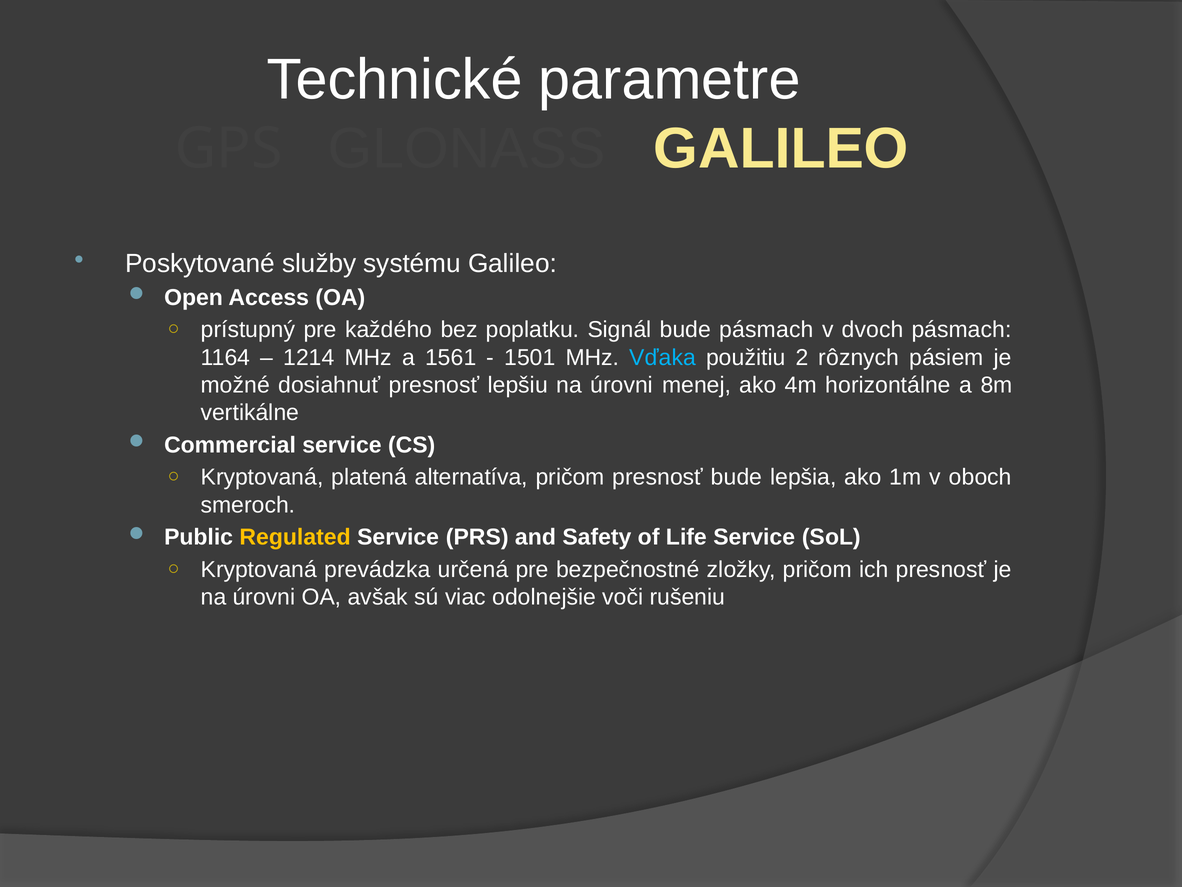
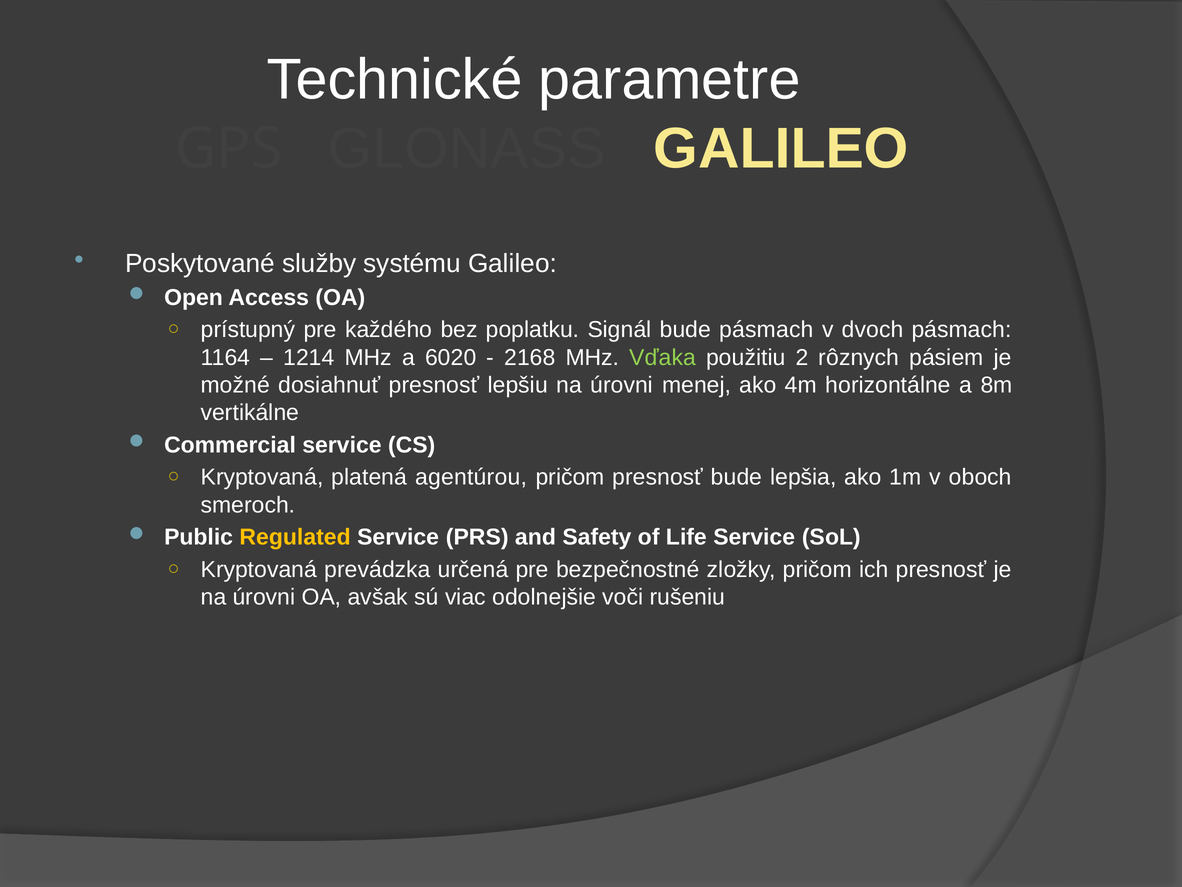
1561: 1561 -> 6020 (451, 357)
1501: 1501 -> 2168 (530, 357)
Vďaka colour: light blue -> light green (663, 357)
alternatíva: alternatíva -> agentúrou (471, 477)
